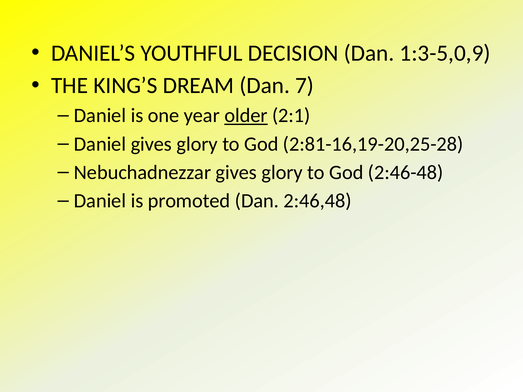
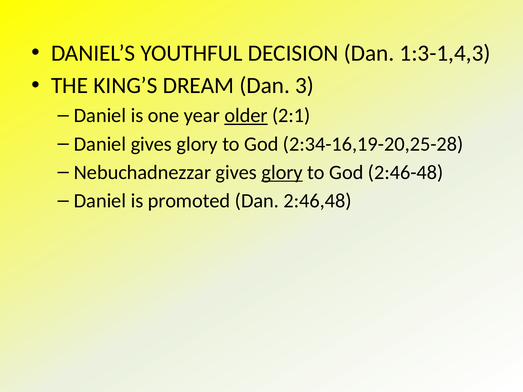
1:3-5,0,9: 1:3-5,0,9 -> 1:3-1,4,3 (445, 53)
7: 7 -> 3 (305, 86)
2:81-16,19-20,25-28: 2:81-16,19-20,25-28 -> 2:34-16,19-20,25-28 (373, 144)
glory underline: none -> present (282, 173)
